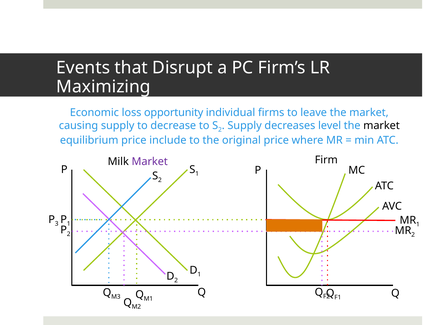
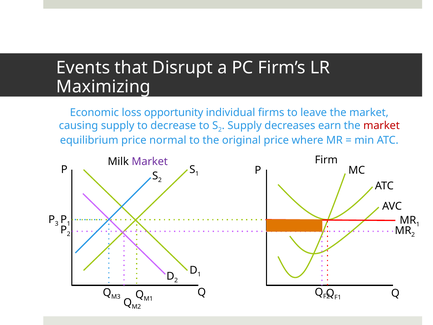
level: level -> earn (330, 126)
market colour: black -> red (382, 126)
include: include -> normal (168, 140)
